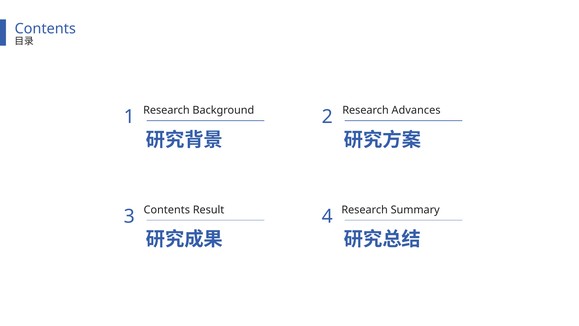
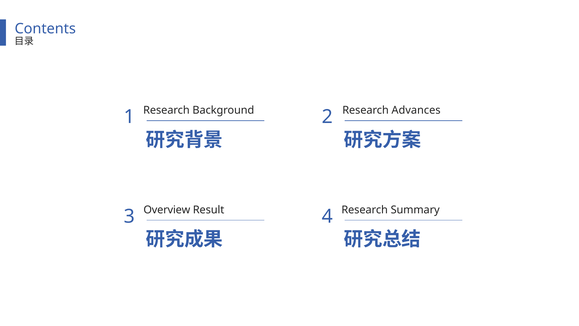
Contents: Contents -> Overview (167, 210)
